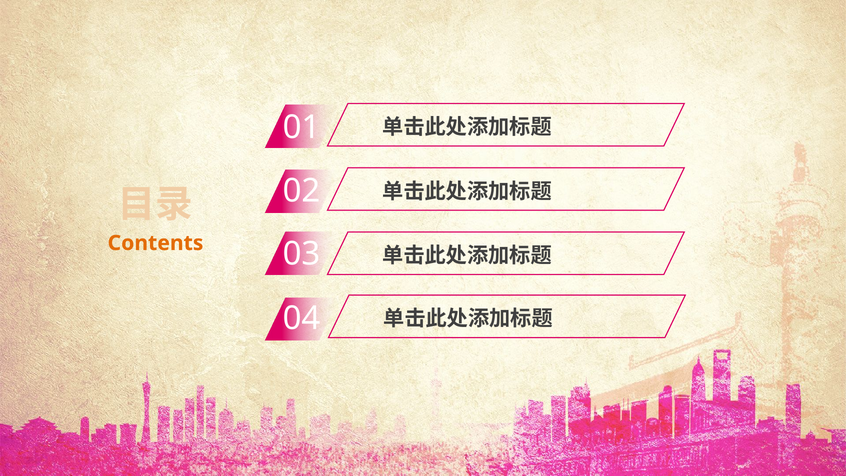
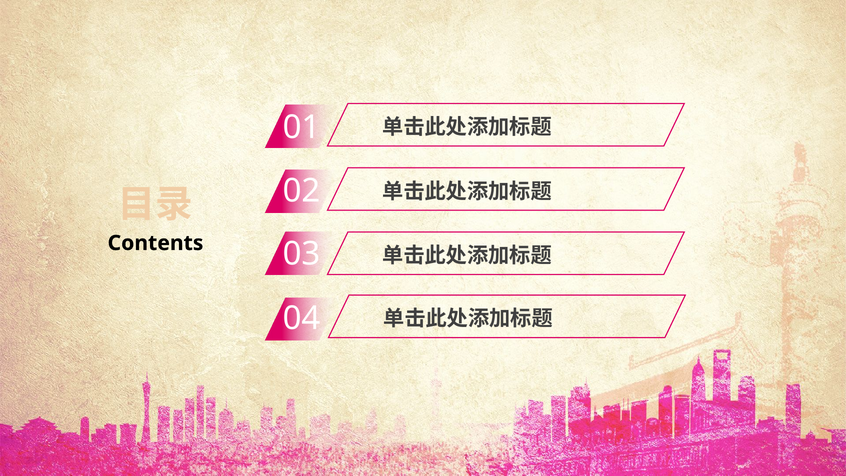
Contents colour: orange -> black (155, 243)
